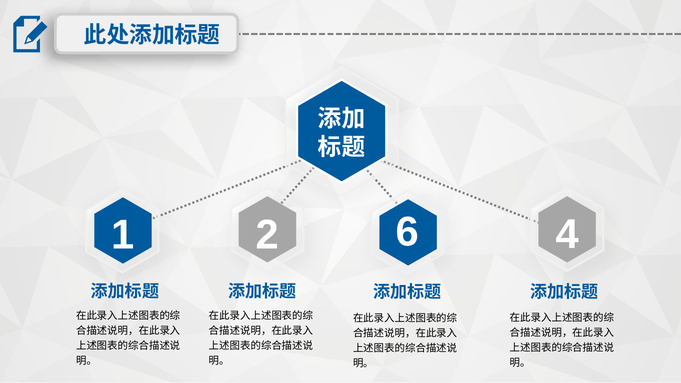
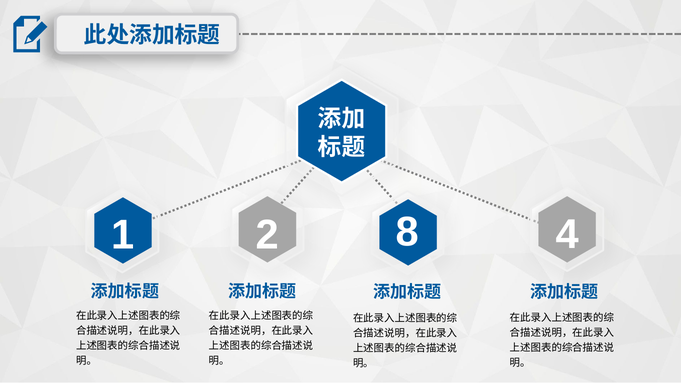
6: 6 -> 8 (407, 232)
